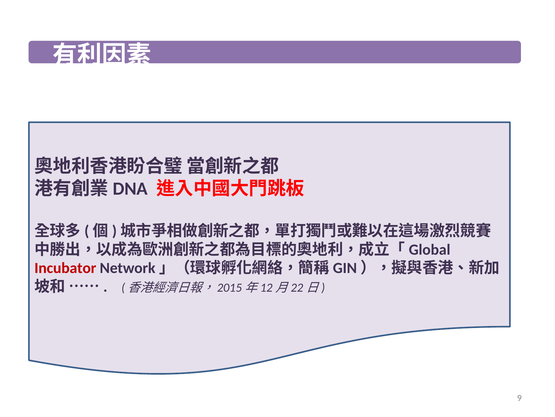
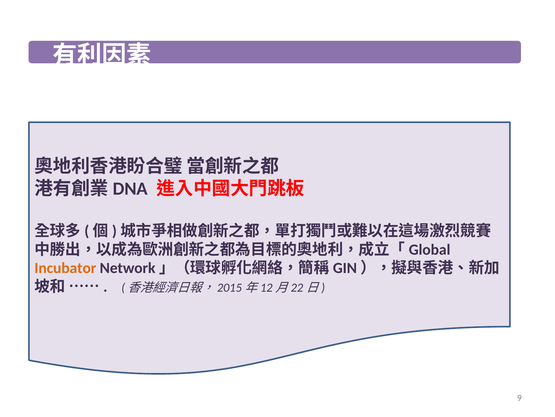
Incubator colour: red -> orange (65, 268)
